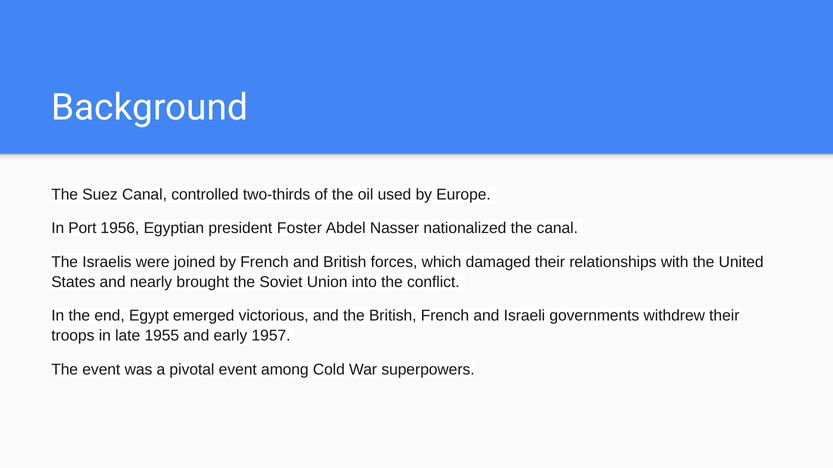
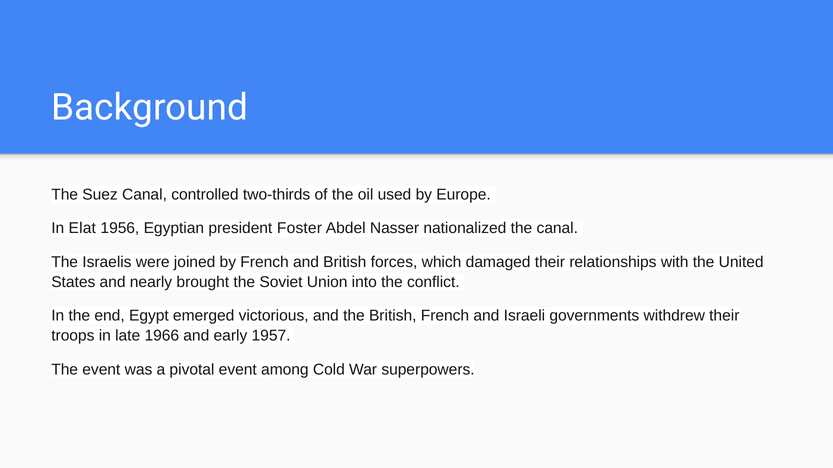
Port: Port -> Elat (82, 228)
1955: 1955 -> 1966 (162, 336)
